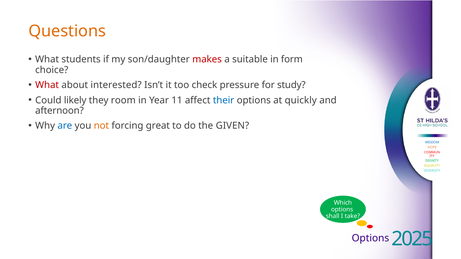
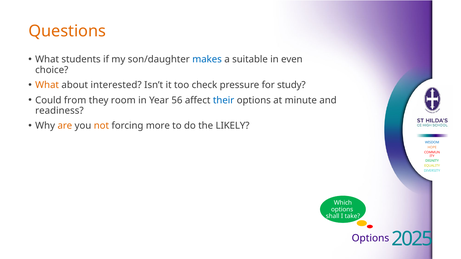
makes colour: red -> blue (207, 60)
form: form -> even (292, 60)
What colour: red -> orange (47, 85)
likely: likely -> from (75, 100)
11: 11 -> 56 (177, 100)
quickly: quickly -> minute (301, 100)
afternoon: afternoon -> readiness (59, 111)
are colour: blue -> orange (65, 126)
great: great -> more (158, 126)
GIVEN: GIVEN -> LIKELY (233, 126)
